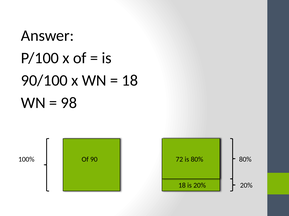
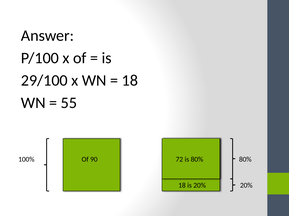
90/100: 90/100 -> 29/100 (44, 81)
98: 98 -> 55 (69, 103)
